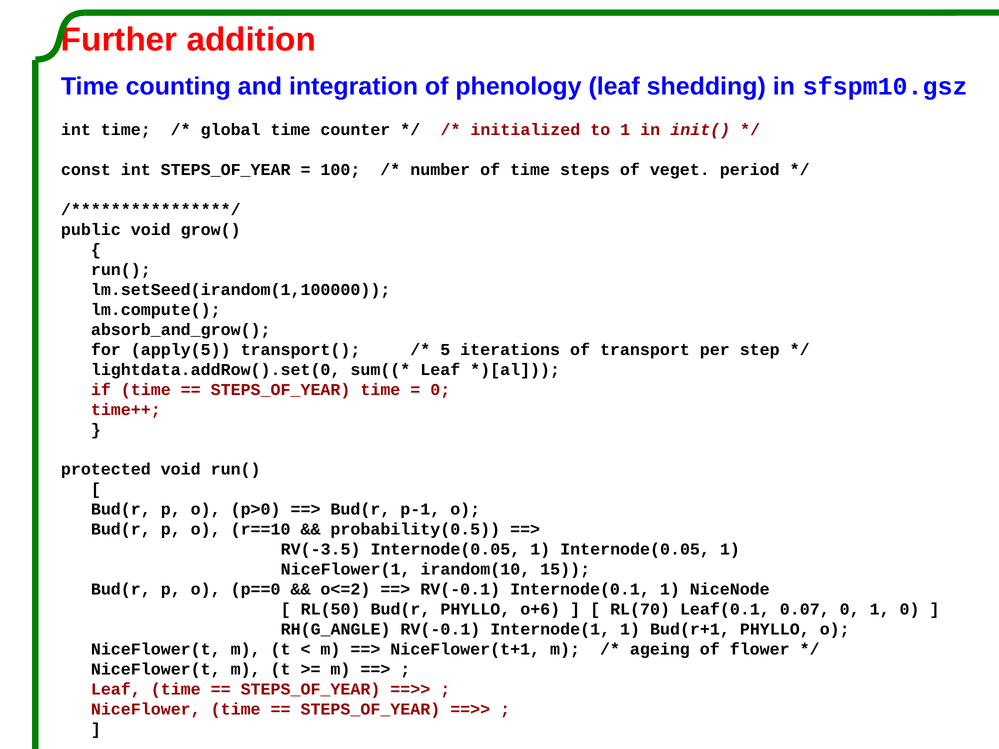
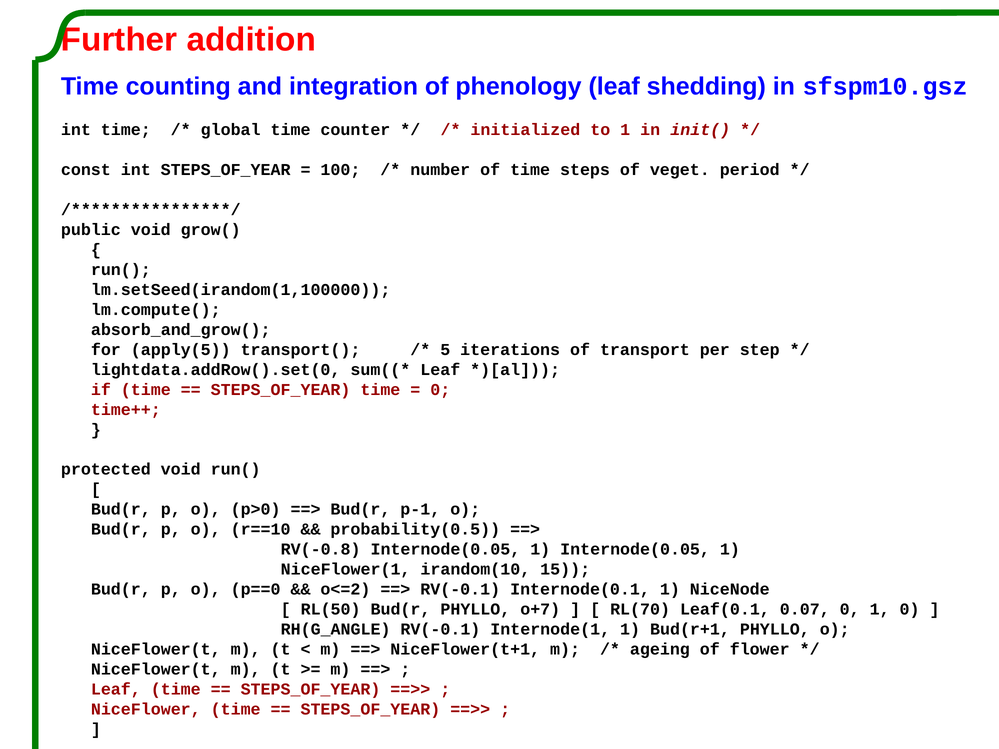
RV(-3.5: RV(-3.5 -> RV(-0.8 (321, 550)
o+6: o+6 -> o+7 (540, 610)
